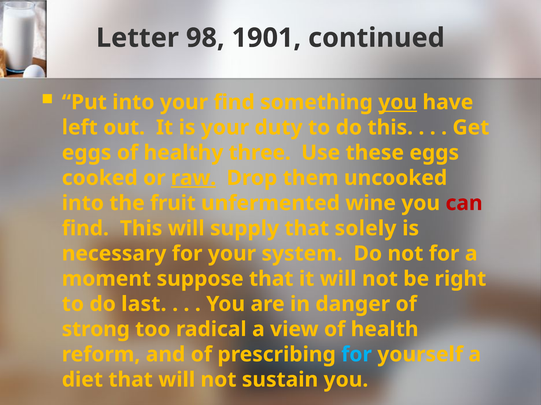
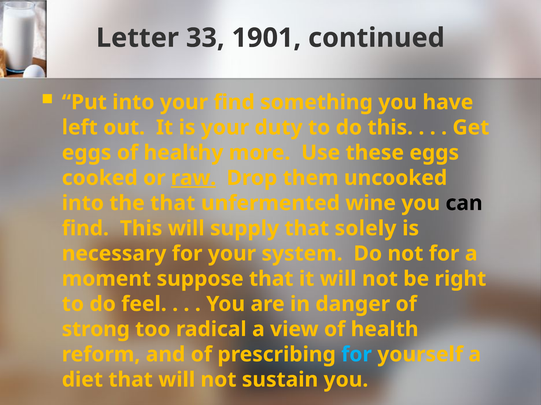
98: 98 -> 33 (205, 38)
you underline: present -> none (398, 102)
three: three -> more (260, 153)
the fruit: fruit -> that (173, 204)
can colour: red -> black (464, 204)
last: last -> feel (144, 305)
